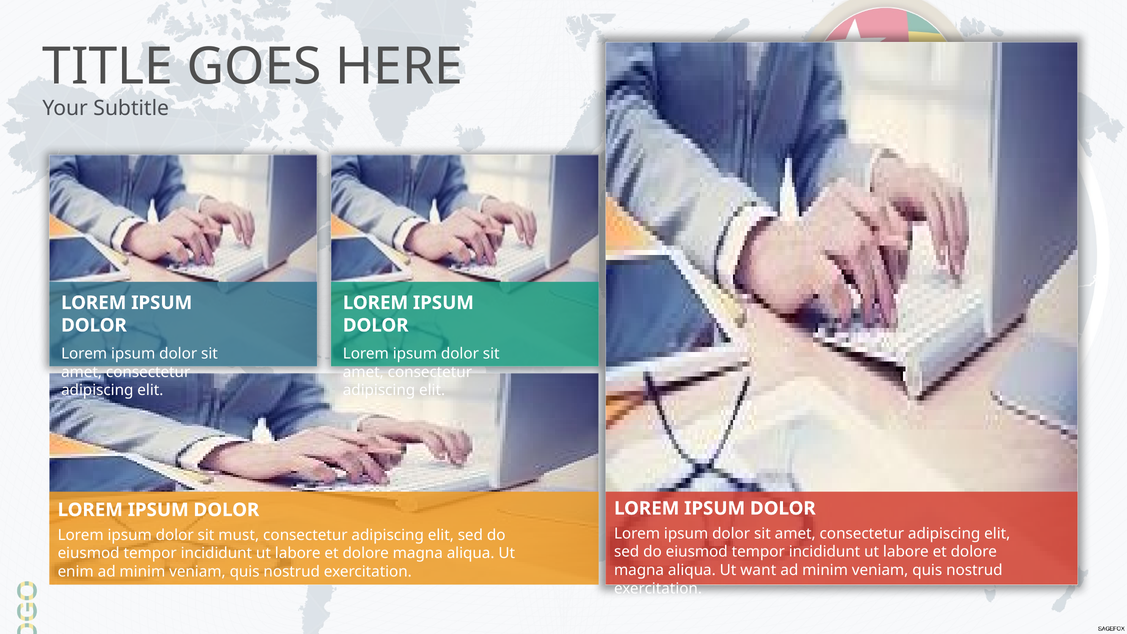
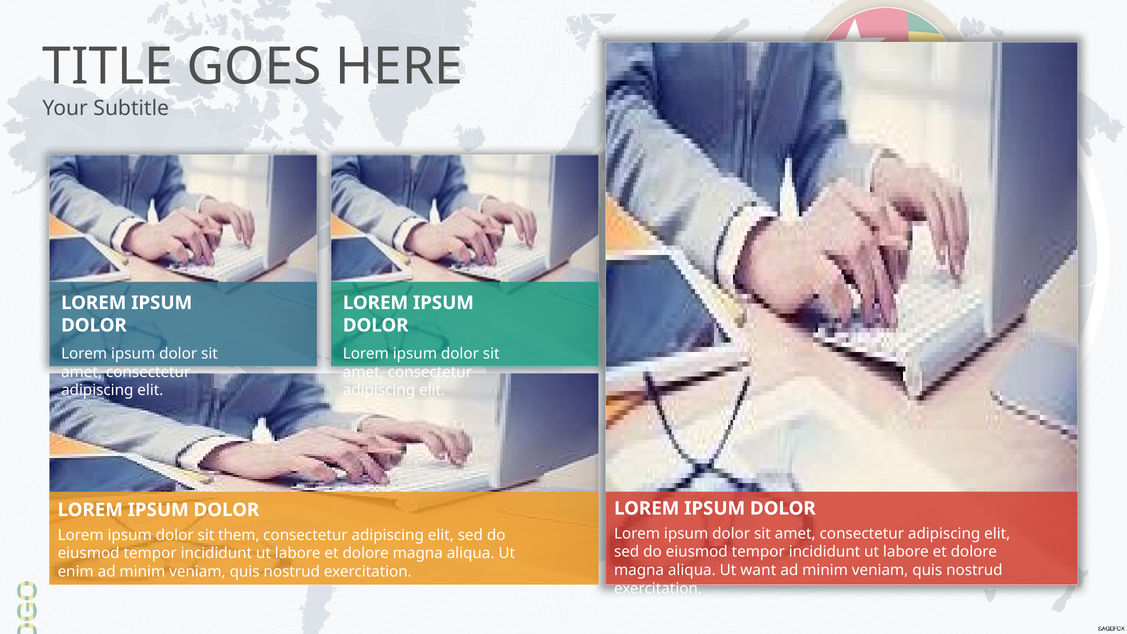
must: must -> them (239, 535)
